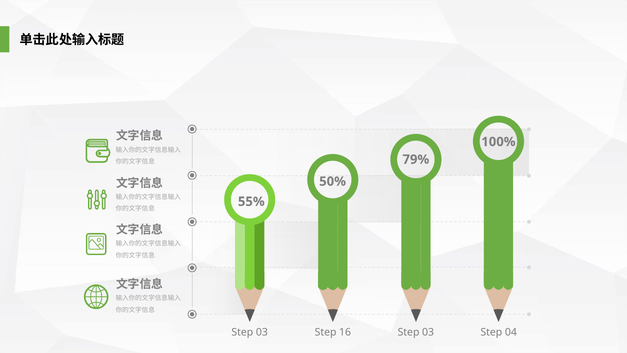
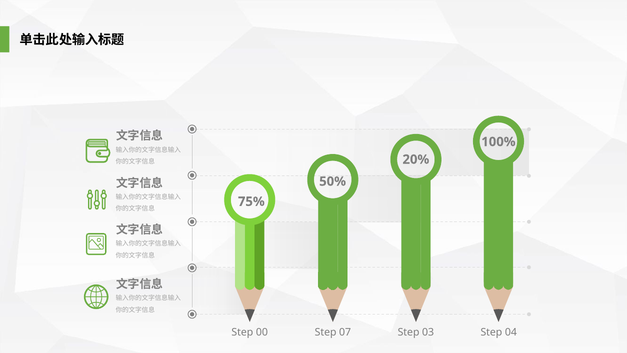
79%: 79% -> 20% (416, 159)
55%: 55% -> 75% (251, 201)
03: 03 -> 00 (262, 332)
16: 16 -> 07 (345, 332)
